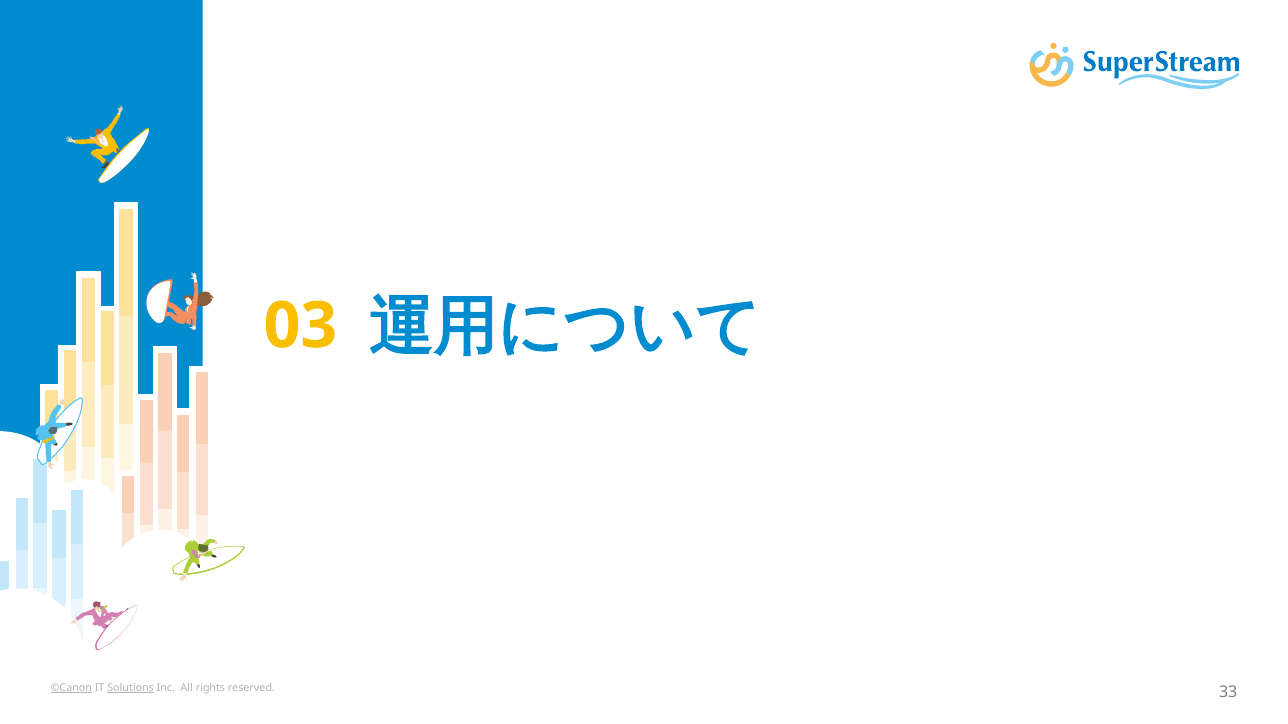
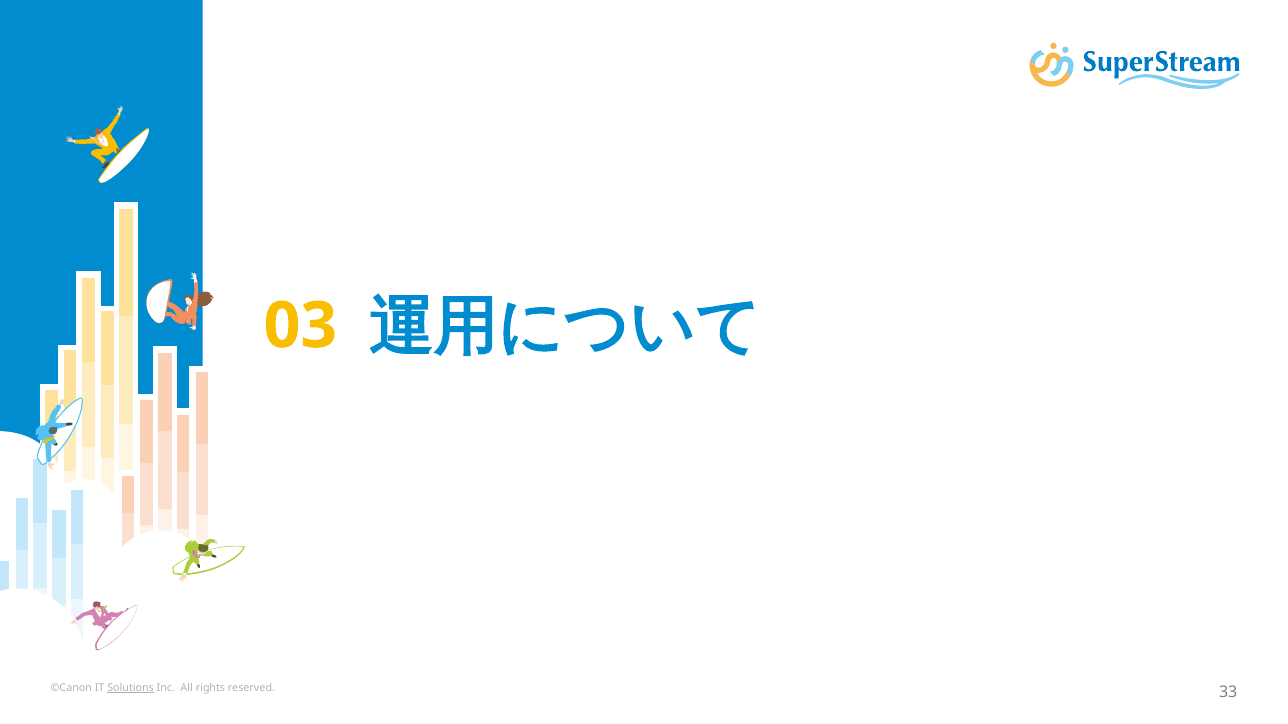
©Canon underline: present -> none (71, 688)
